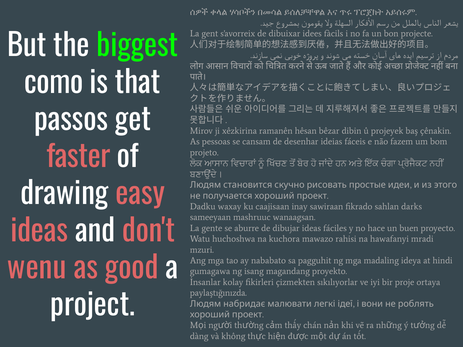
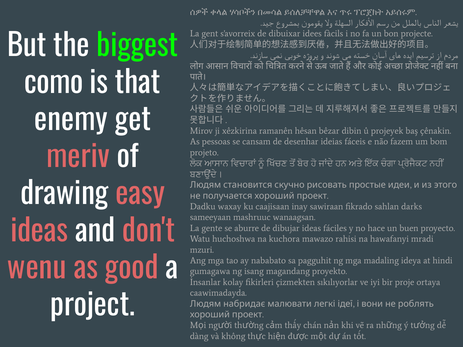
passos: passos -> enemy (71, 120)
faster: faster -> meriv (78, 157)
paylaştığınızda: paylaştığınızda -> caawimadayda (218, 293)
